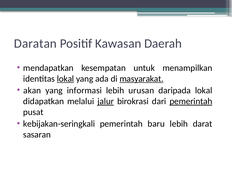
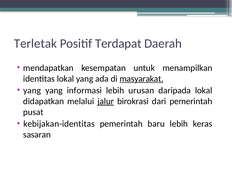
Daratan: Daratan -> Terletak (35, 43)
Kawasan: Kawasan -> Terdapat (118, 43)
lokal underline: present -> none (65, 79)
akan: akan -> yang (32, 90)
pemerintah underline: present -> none (191, 101)
kebijakan-seringkali: kebijakan-seringkali -> kebijakan-identitas (59, 124)
darat: darat -> keras (203, 124)
